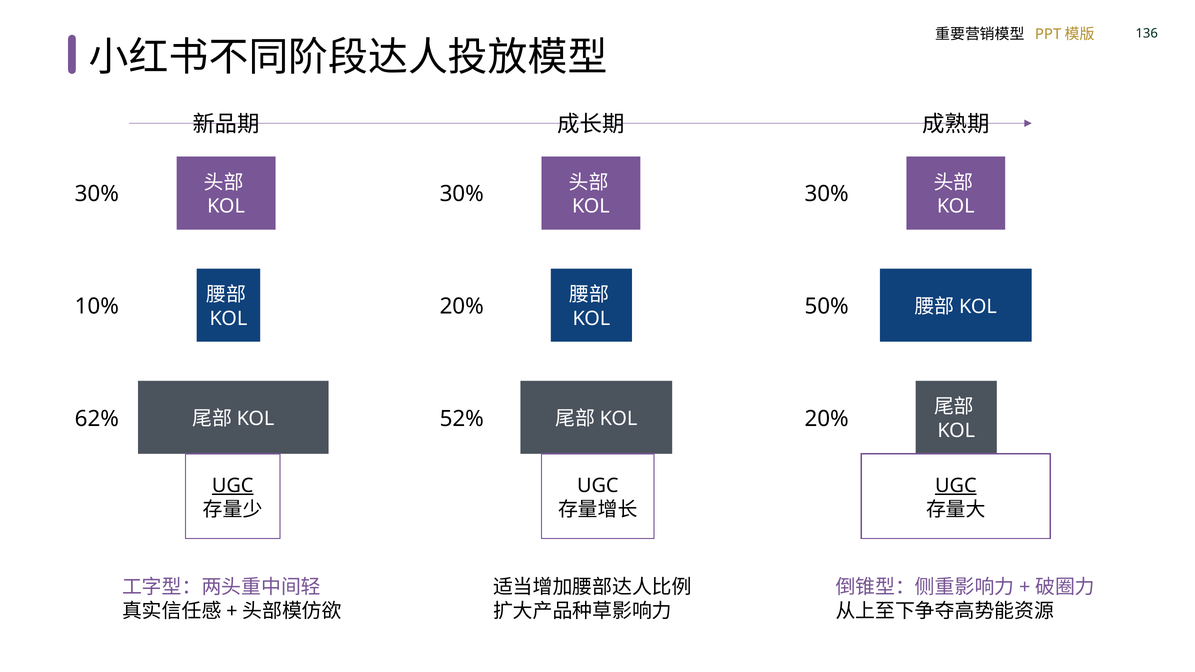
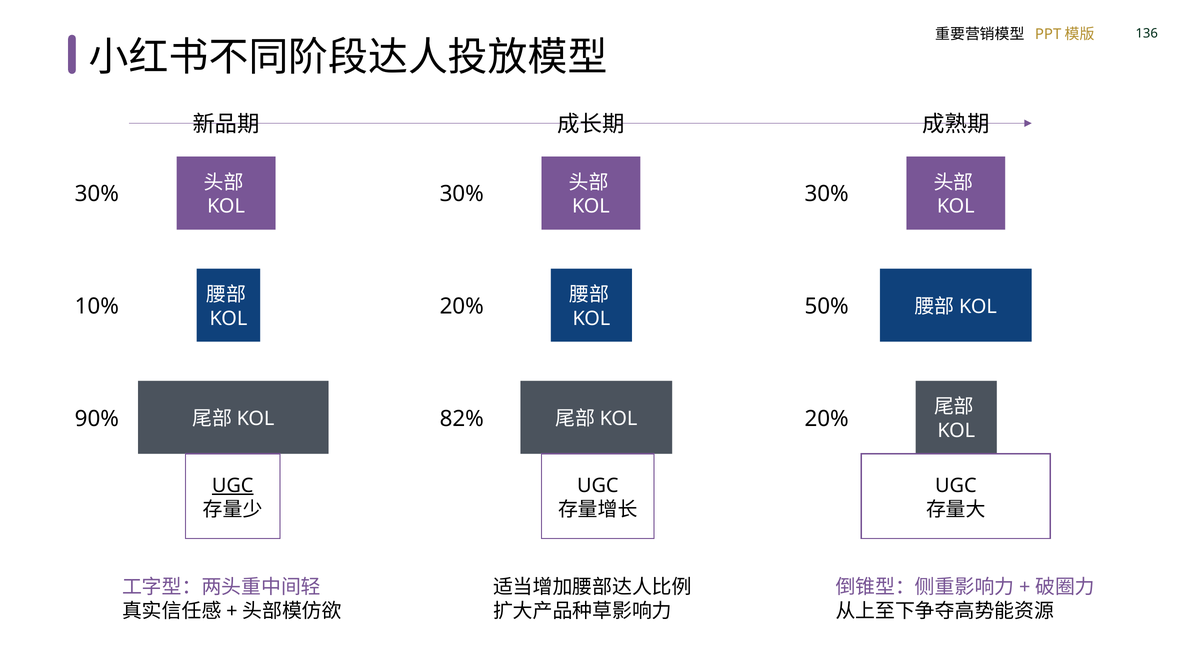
62%: 62% -> 90% (97, 419)
52%: 52% -> 82% (462, 419)
UGC underline: present -> none (956, 486)
